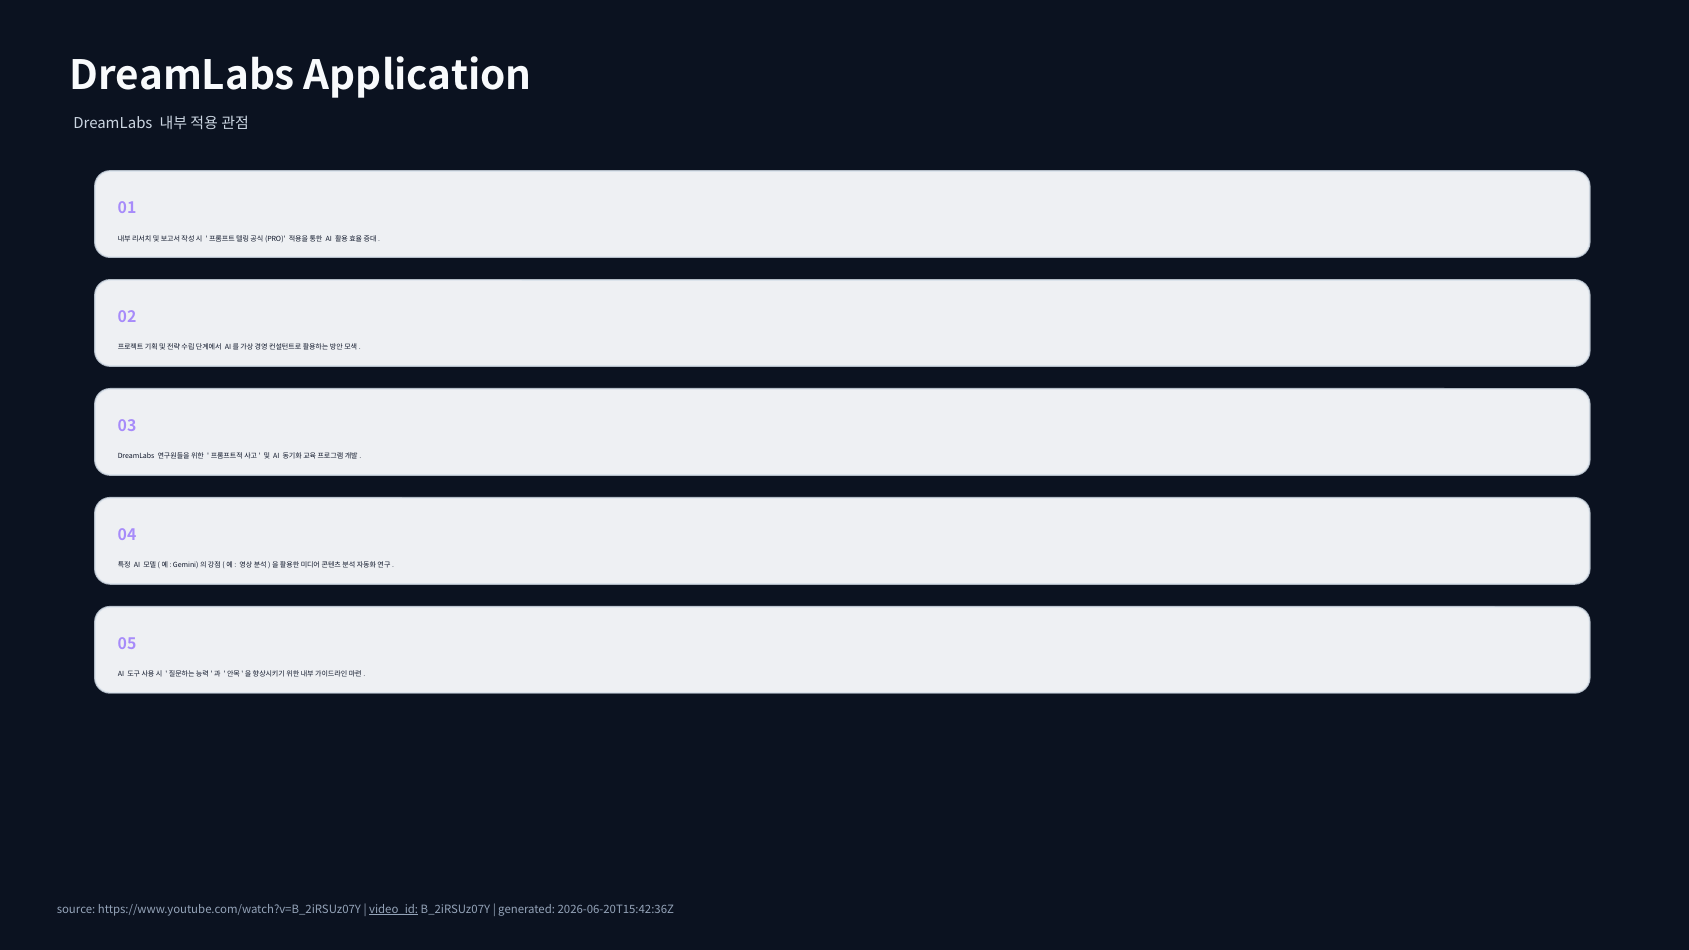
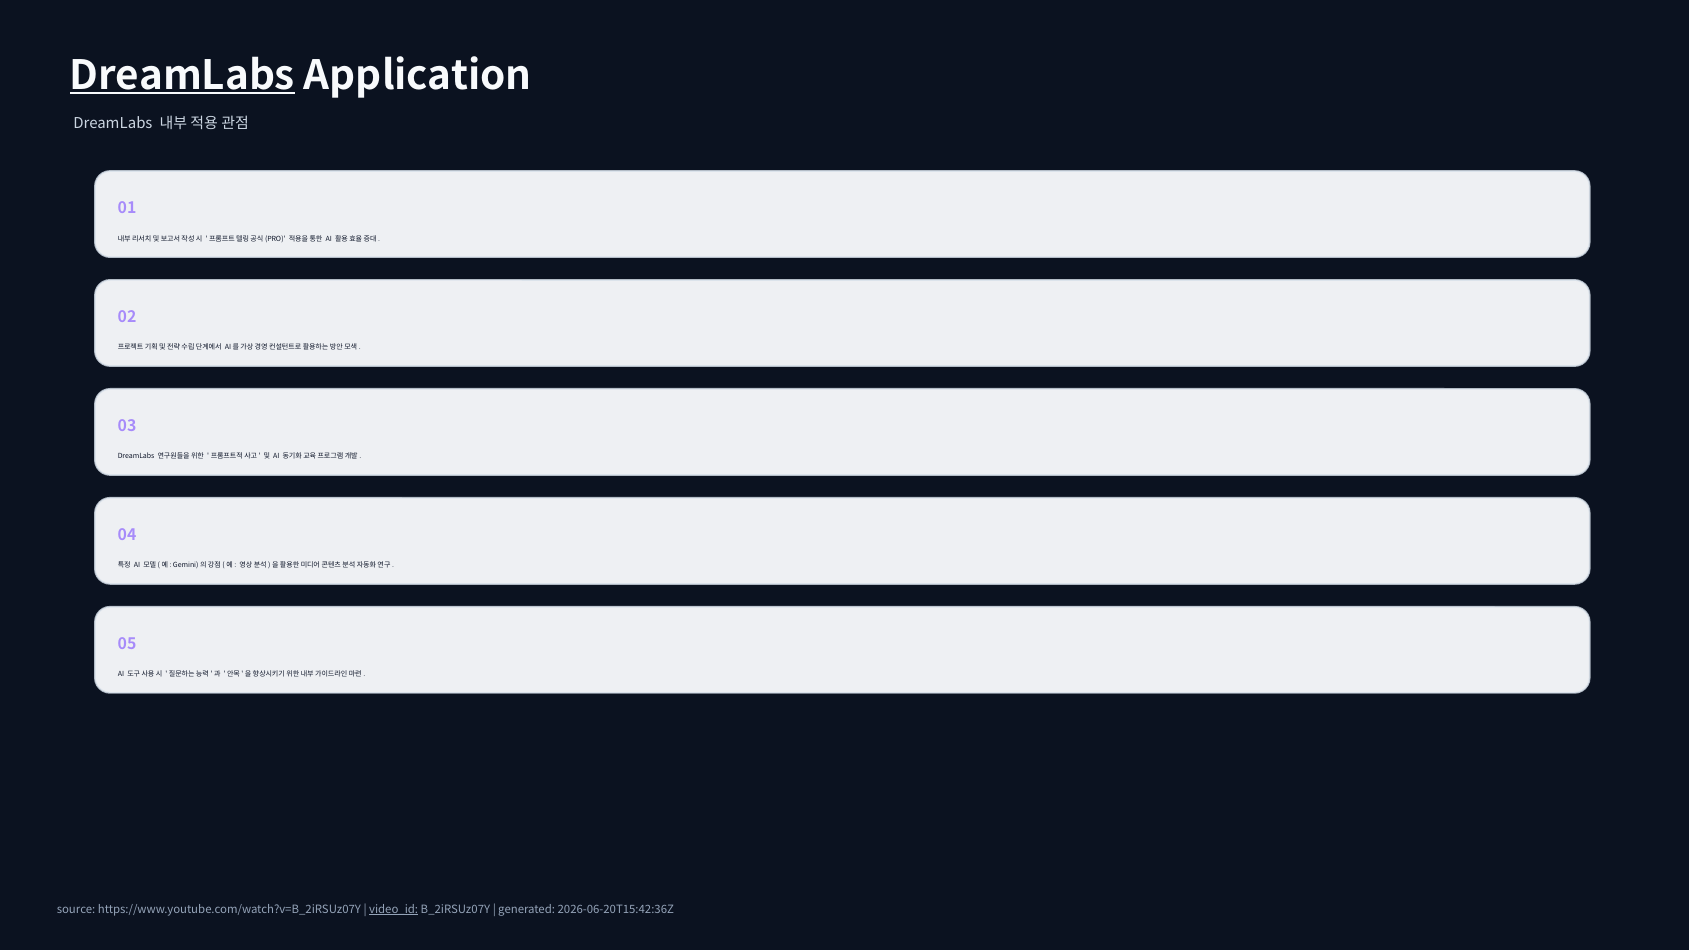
DreamLabs underline: none -> present (182, 76)
